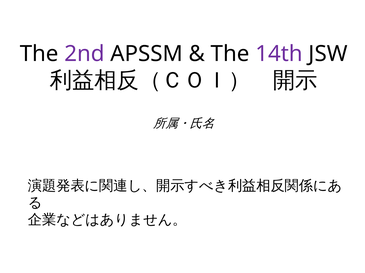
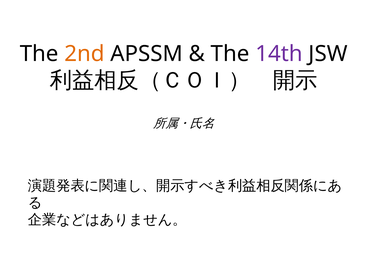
2nd colour: purple -> orange (84, 54)
